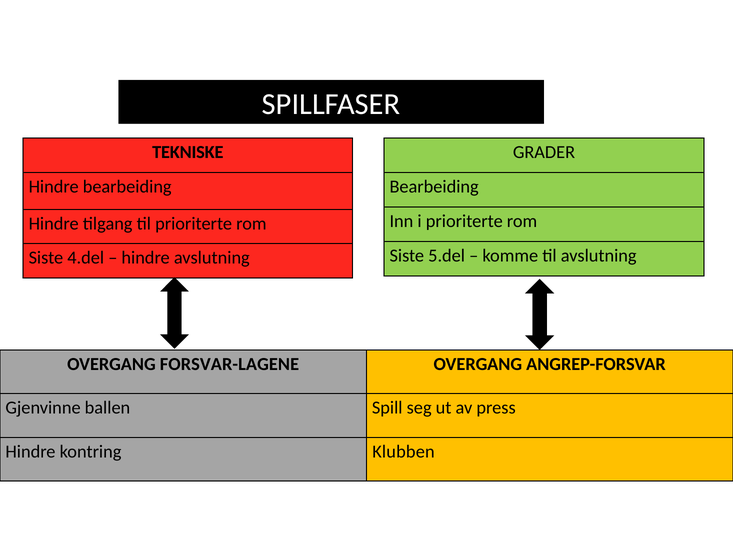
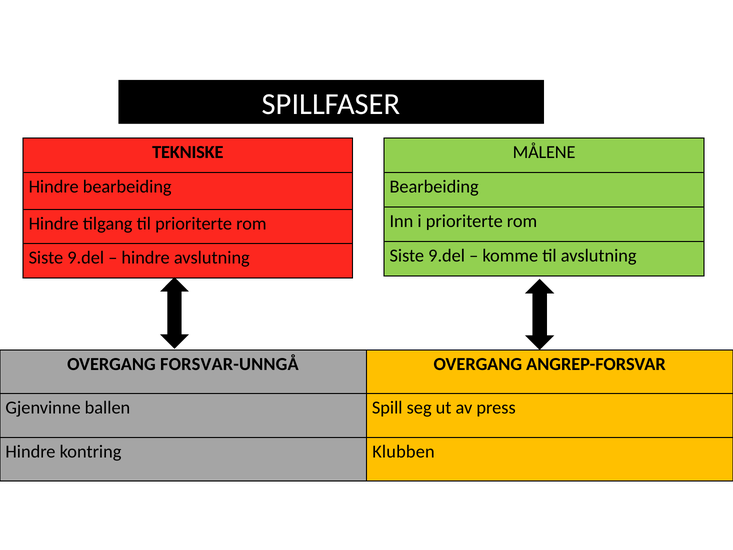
GRADER: GRADER -> MÅLENE (544, 152)
5.del: 5.del -> 9.del (447, 256)
4.del: 4.del -> 9.del (86, 258)
FORSVAR-LAGENE: FORSVAR-LAGENE -> FORSVAR-UNNGÅ (229, 364)
